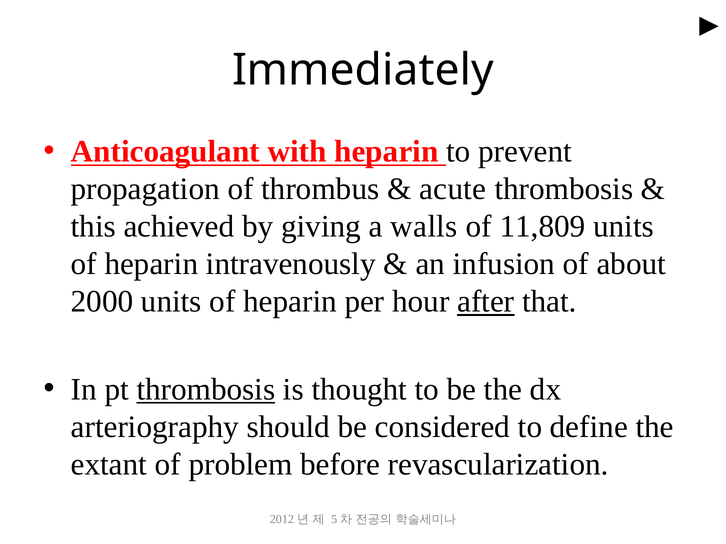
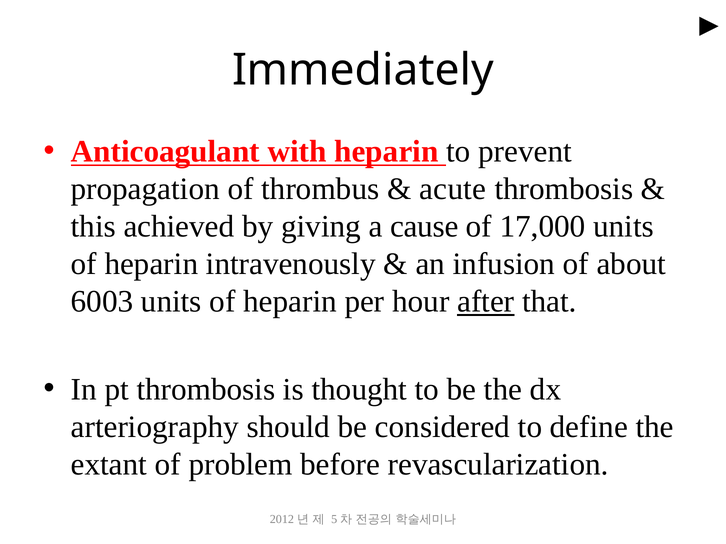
walls: walls -> cause (424, 227)
11,809: 11,809 -> 17,000 (543, 227)
2000: 2000 -> 6003 (102, 302)
thrombosis underline: present -> none (206, 390)
